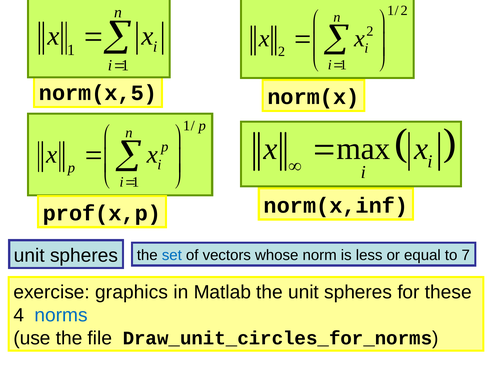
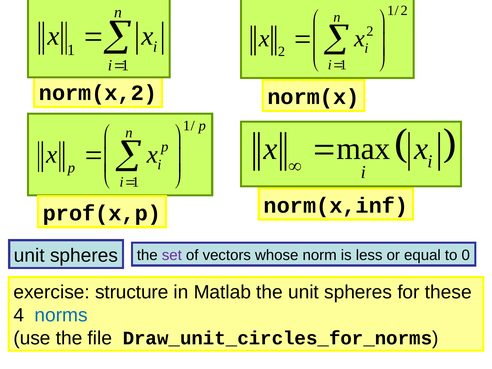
norm(x,5: norm(x,5 -> norm(x,2 (98, 93)
set colour: blue -> purple (172, 255)
7: 7 -> 0 (466, 255)
graphics: graphics -> structure (132, 292)
